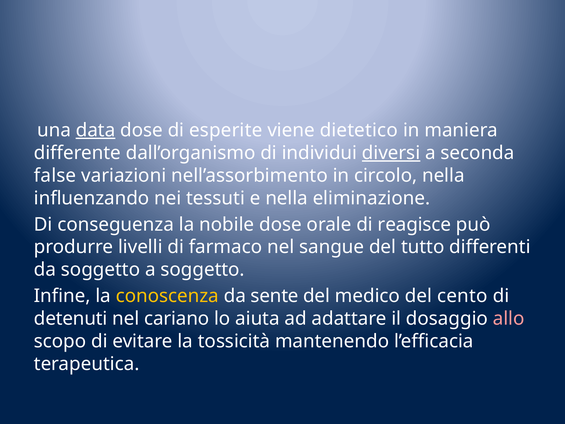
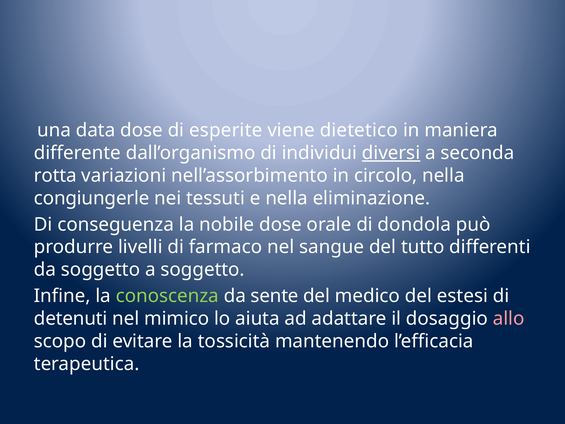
data underline: present -> none (96, 130)
false: false -> rotta (55, 175)
influenzando: influenzando -> congiungerle (92, 198)
reagisce: reagisce -> dondola (414, 224)
conoscenza colour: yellow -> light green (167, 296)
cento: cento -> estesi (462, 296)
cariano: cariano -> mimico (177, 319)
